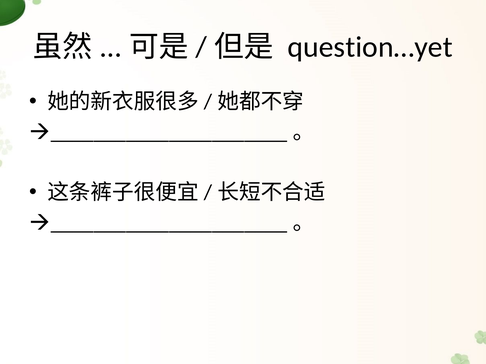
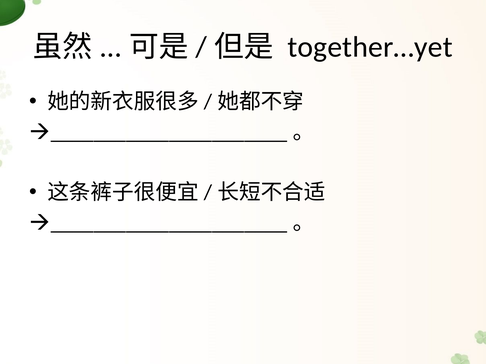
question…yet: question…yet -> together…yet (370, 47)
